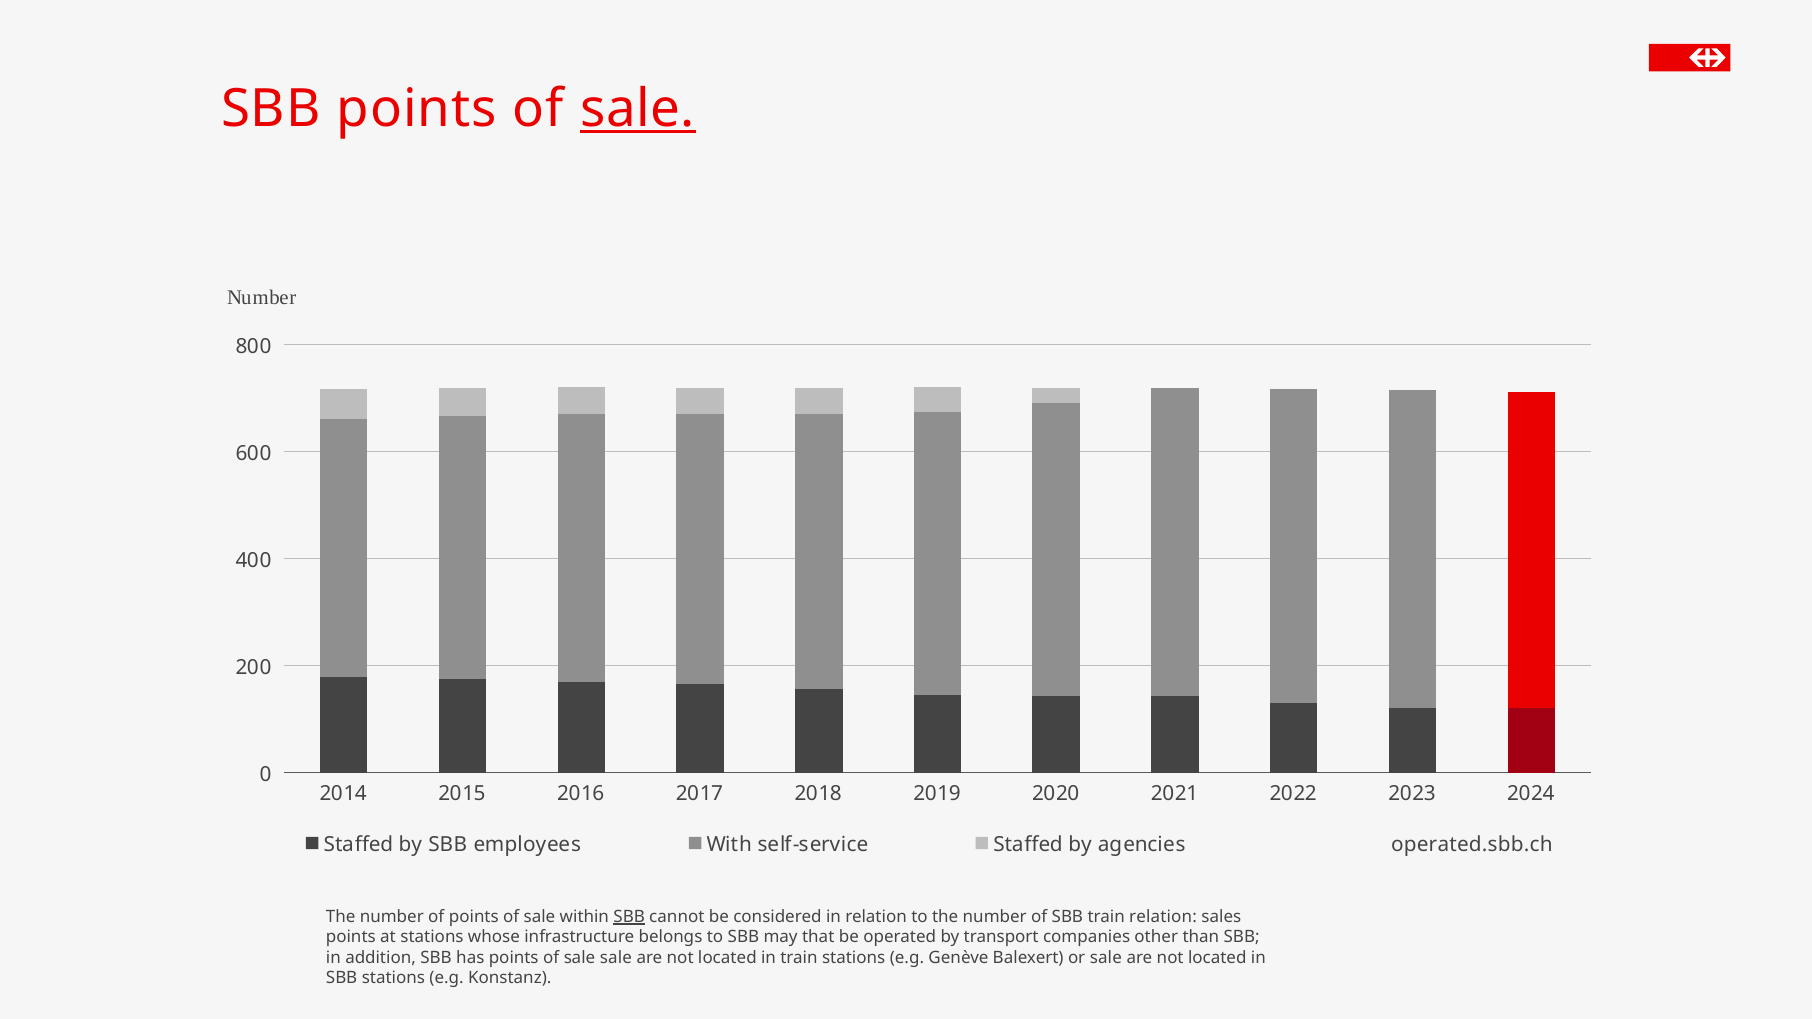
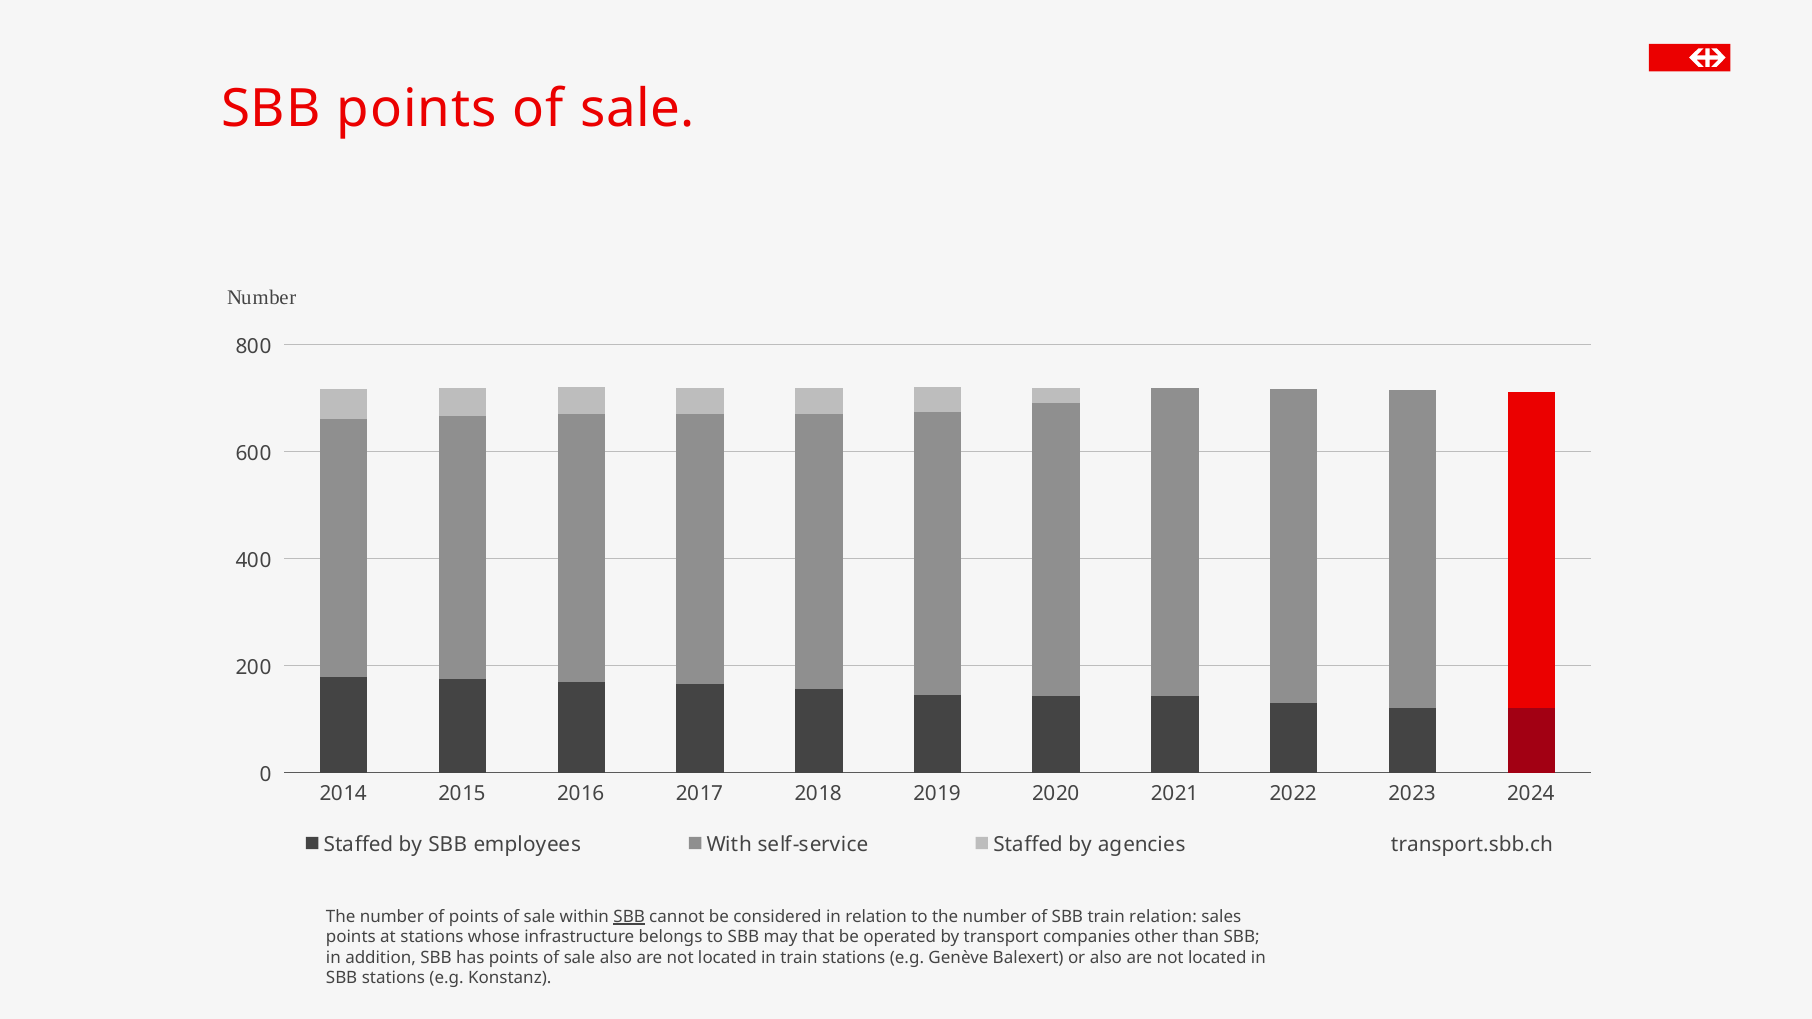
sale underline: present -> none (638, 109)
operated.sbb.ch: operated.sbb.ch -> transport.sbb.ch (1472, 845)
sale sale: sale -> also (616, 958)
or sale: sale -> also (1106, 958)
